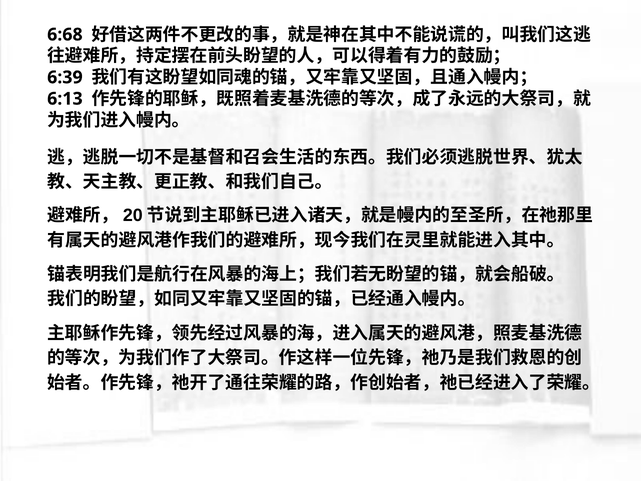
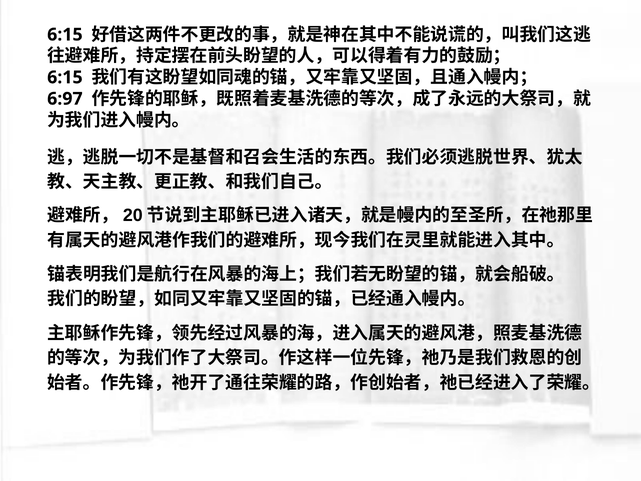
6:68: 6:68 -> 6:15 (65, 35)
6:39: 6:39 -> 6:15 (65, 77)
6:13: 6:13 -> 6:97 (65, 99)
